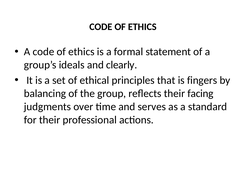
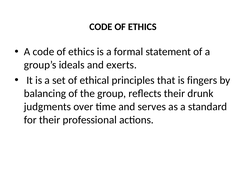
clearly: clearly -> exerts (122, 65)
facing: facing -> drunk (200, 93)
